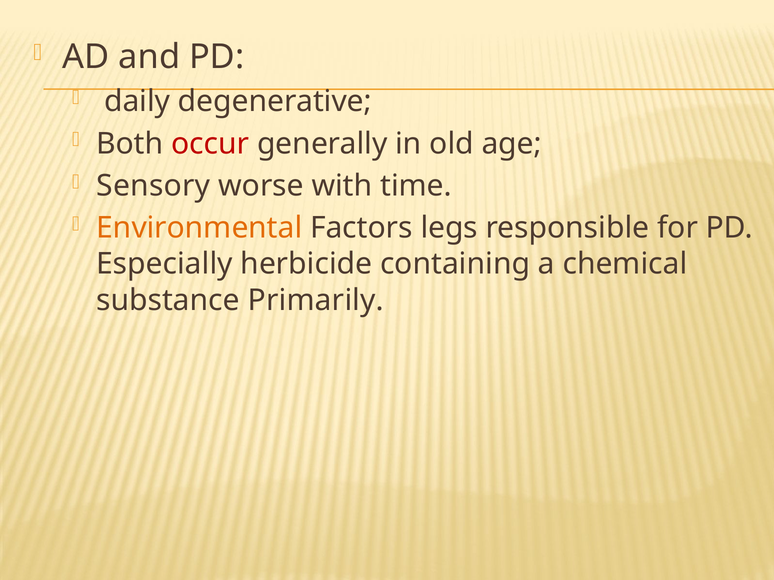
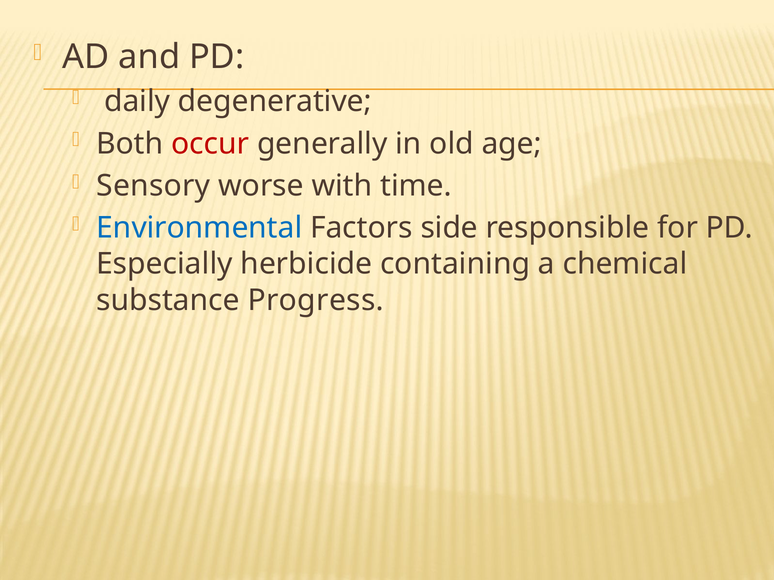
Environmental colour: orange -> blue (199, 228)
legs: legs -> side (449, 228)
Primarily: Primarily -> Progress (316, 300)
